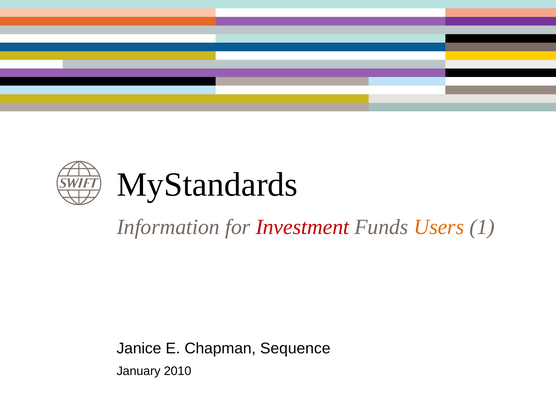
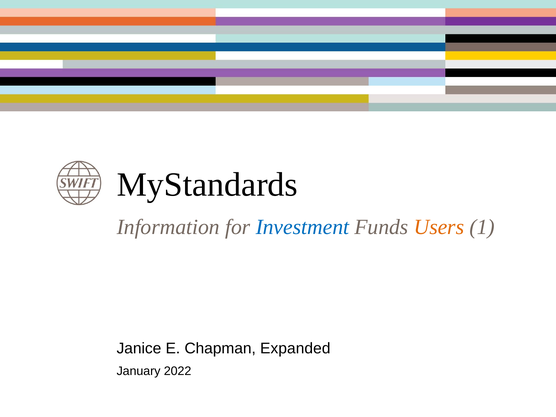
Investment colour: red -> blue (302, 227)
Sequence: Sequence -> Expanded (295, 348)
2010: 2010 -> 2022 (178, 371)
